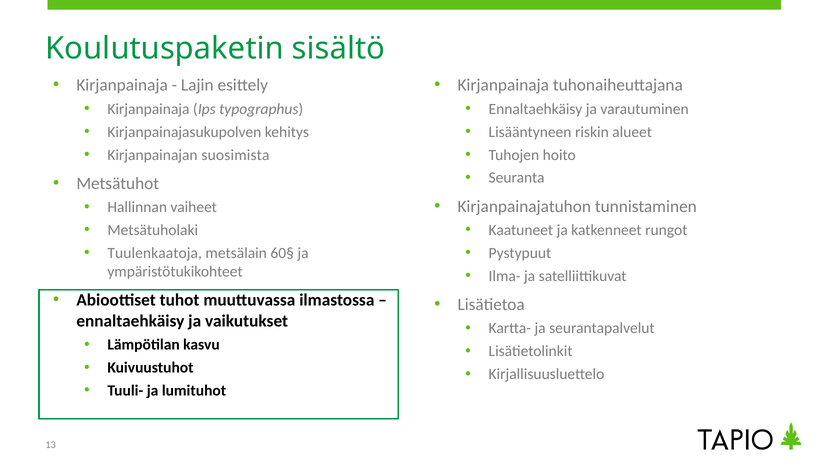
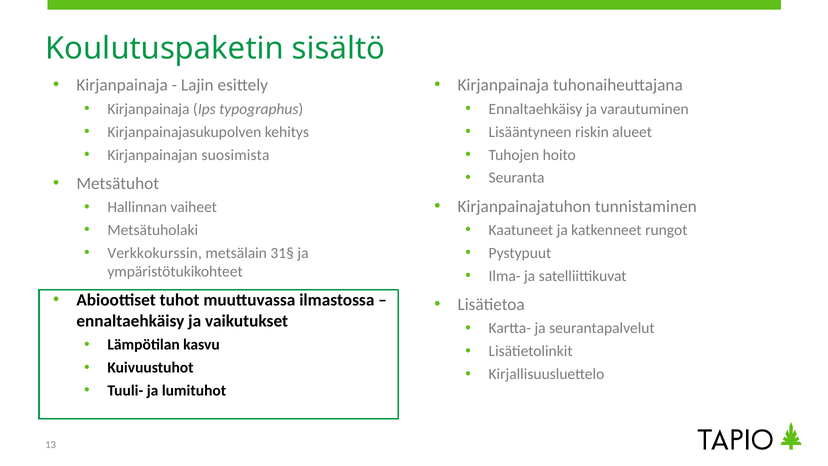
Tuulenkaatoja: Tuulenkaatoja -> Verkkokurssin (155, 253)
60§: 60§ -> 31§ (282, 253)
